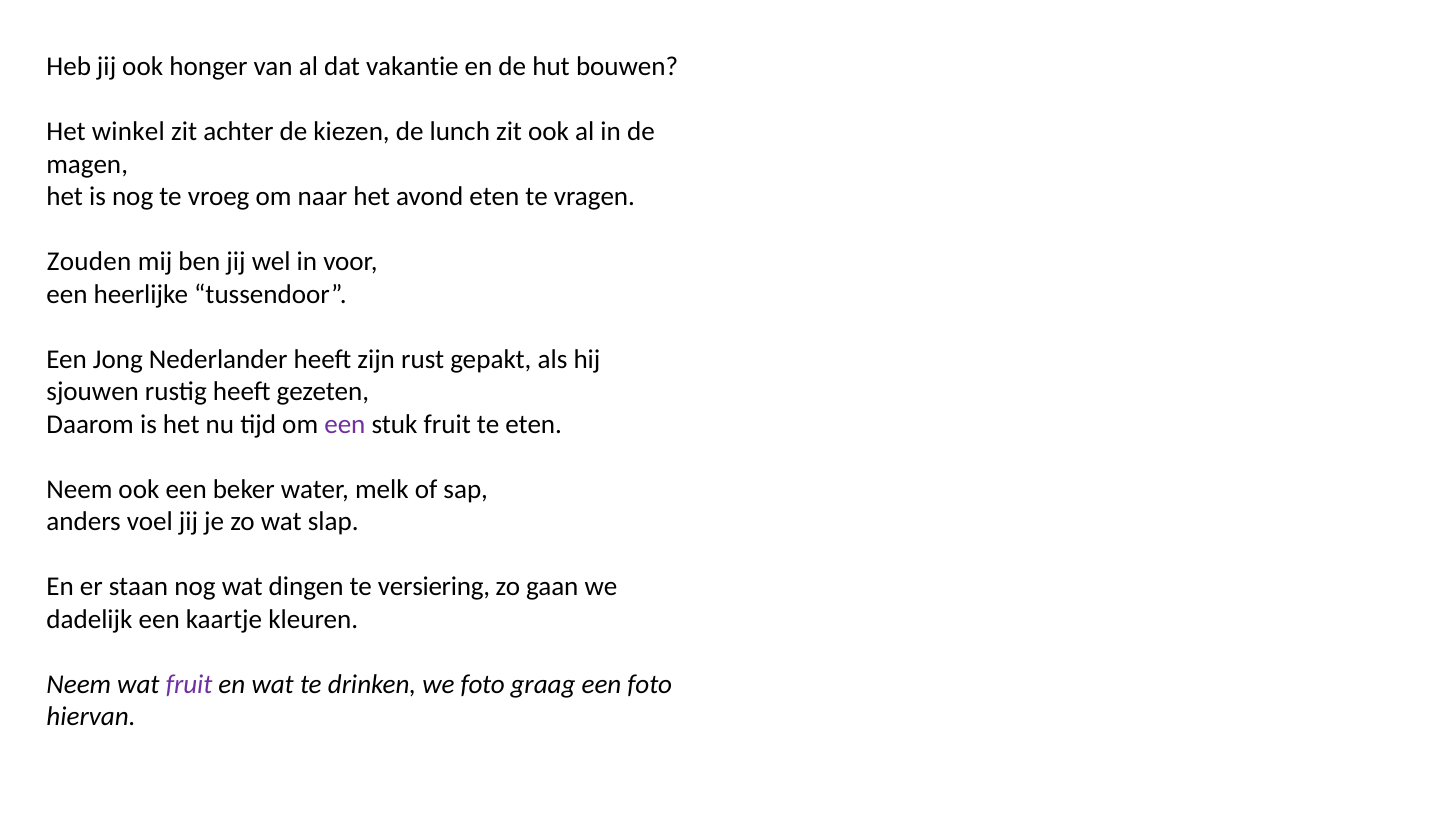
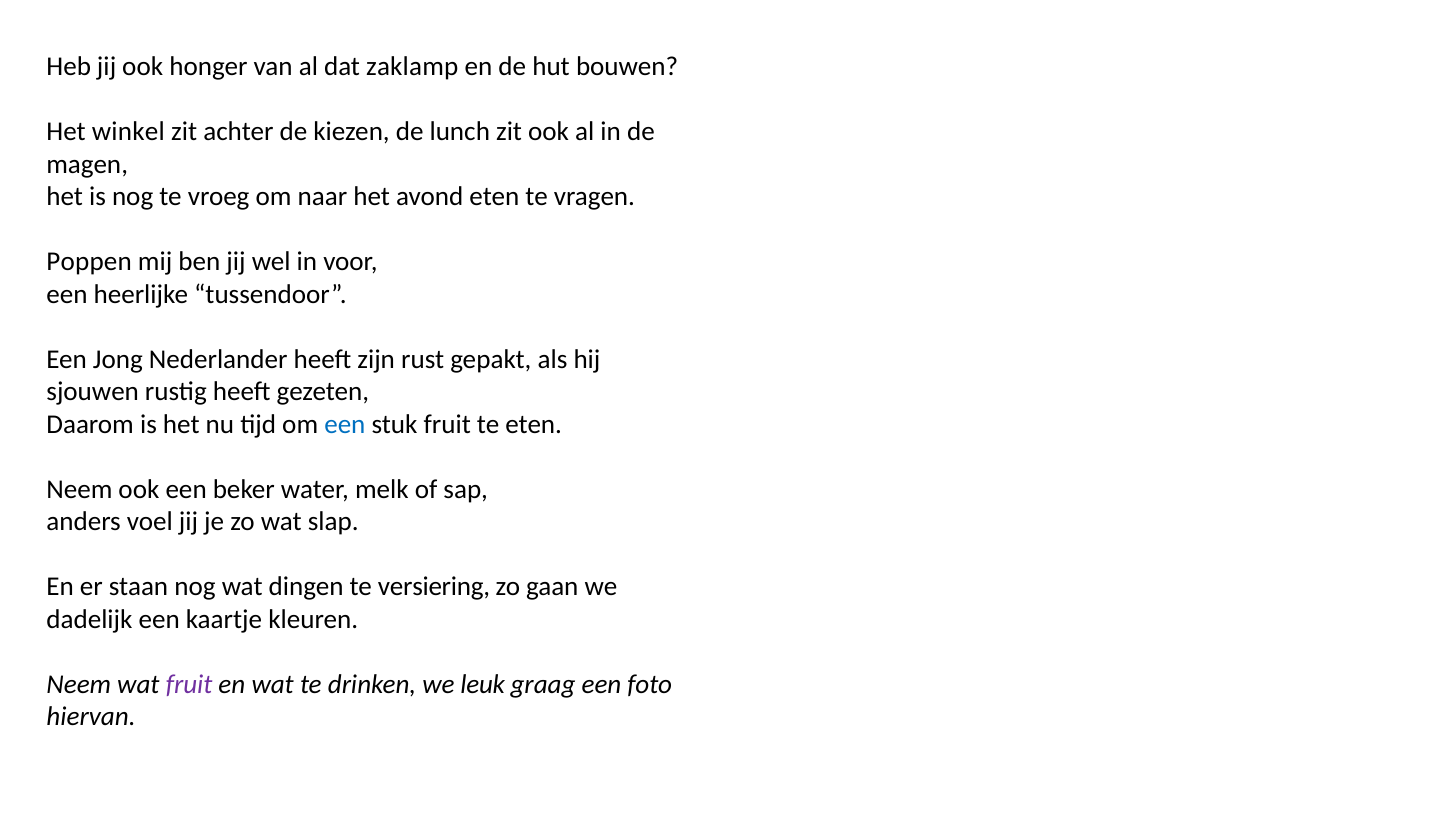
vakantie: vakantie -> zaklamp (412, 67)
Zouden: Zouden -> Poppen (89, 262)
een colour: purple -> blue (345, 425)
we foto: foto -> leuk (483, 685)
